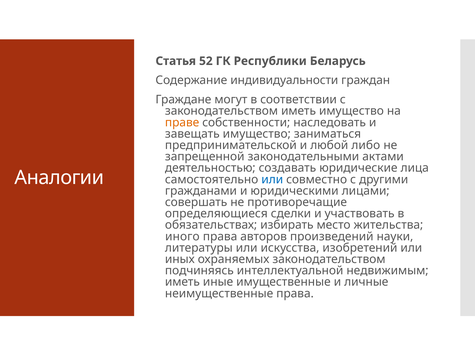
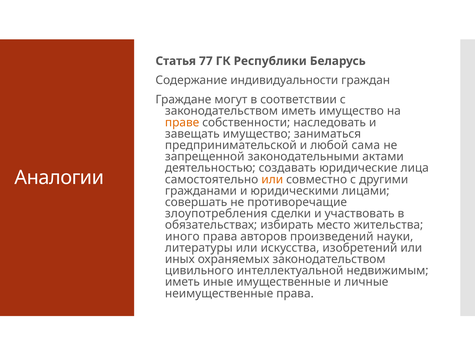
52: 52 -> 77 (206, 61)
либо: либо -> сама (366, 145)
или colour: blue -> orange (272, 180)
определяющиеся: определяющиеся -> злоупотребления (216, 214)
подчиняясь: подчиняясь -> цивильного (199, 271)
